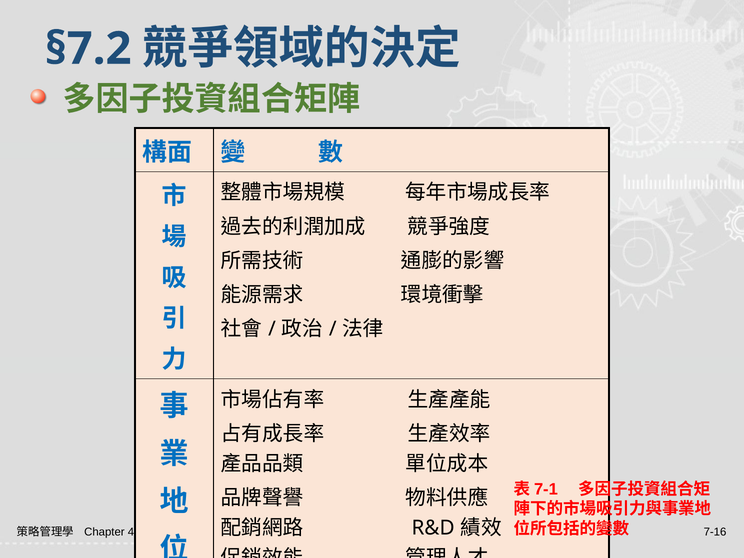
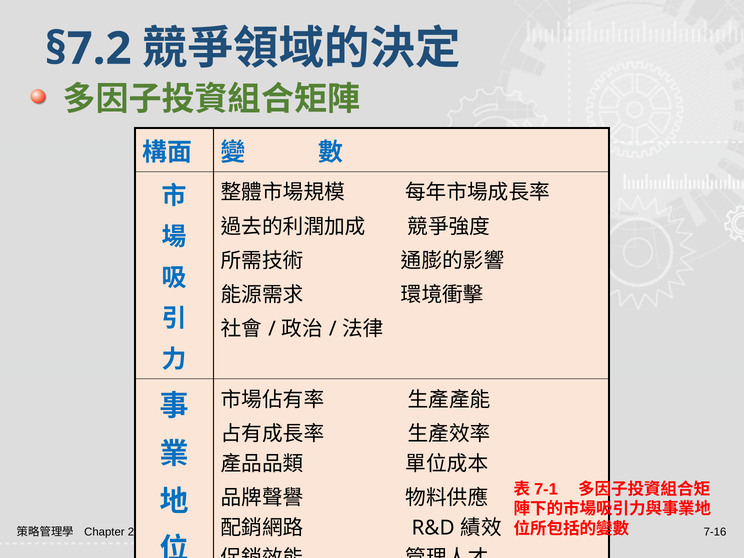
4: 4 -> 2 (131, 532)
